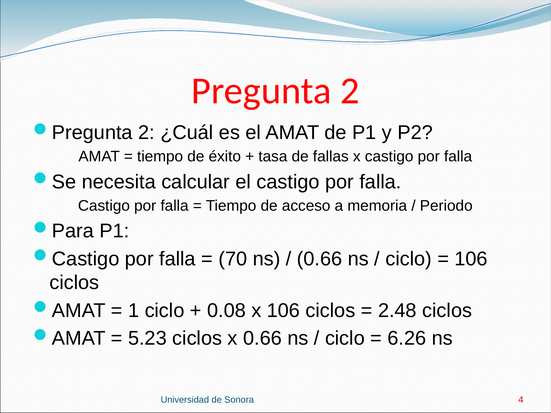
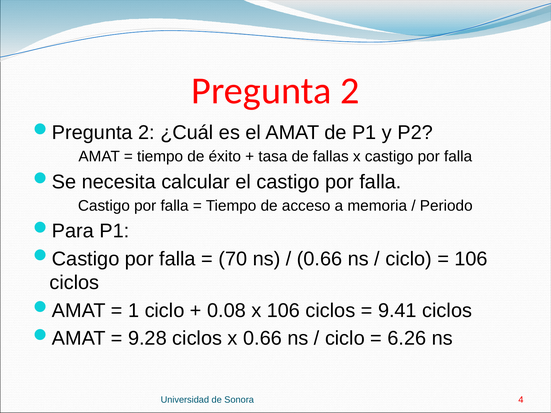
2.48: 2.48 -> 9.41 (397, 311)
5.23: 5.23 -> 9.28 (147, 339)
